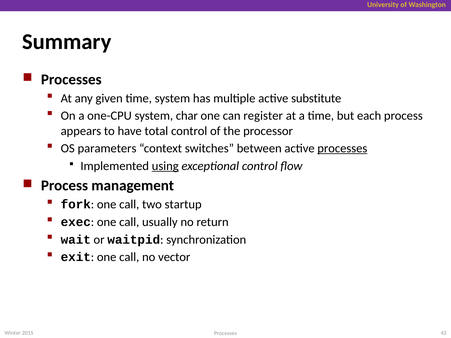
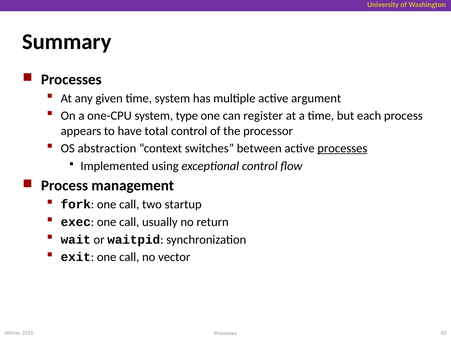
substitute: substitute -> argument (316, 98)
char: char -> type (187, 116)
parameters: parameters -> abstraction (107, 149)
using underline: present -> none (165, 166)
